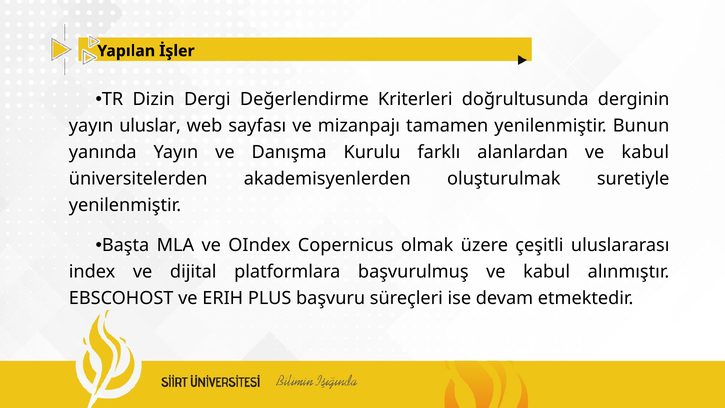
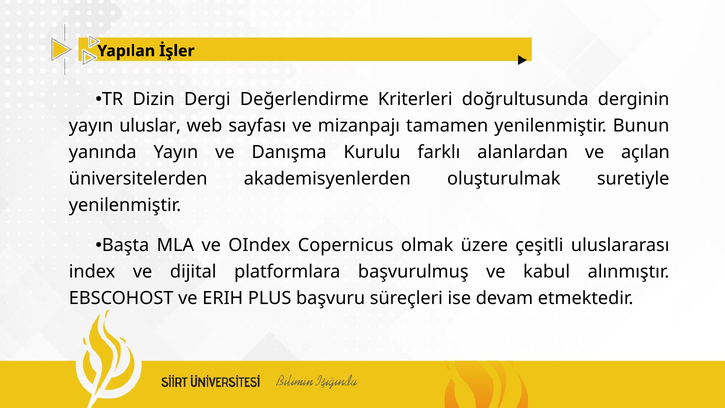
alanlardan ve kabul: kabul -> açılan (645, 152)
